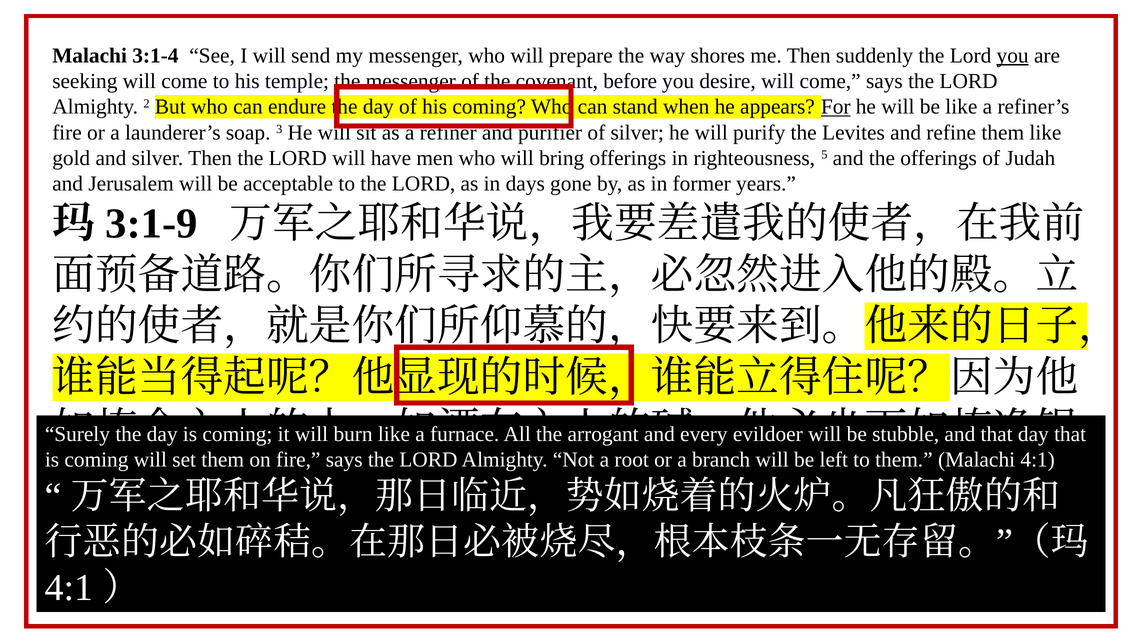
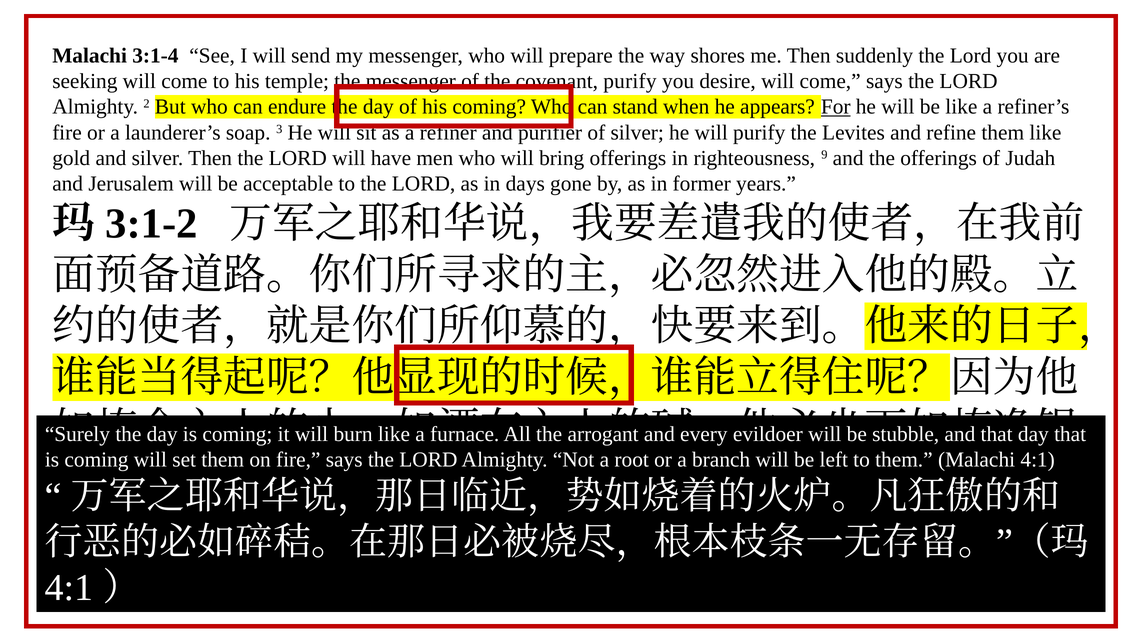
you underline: present -> none (1013, 56)
before: before -> purify (630, 81)
5: 5 -> 9 (824, 155)
3:1-9: 3:1-9 -> 3:1-2 (152, 224)
